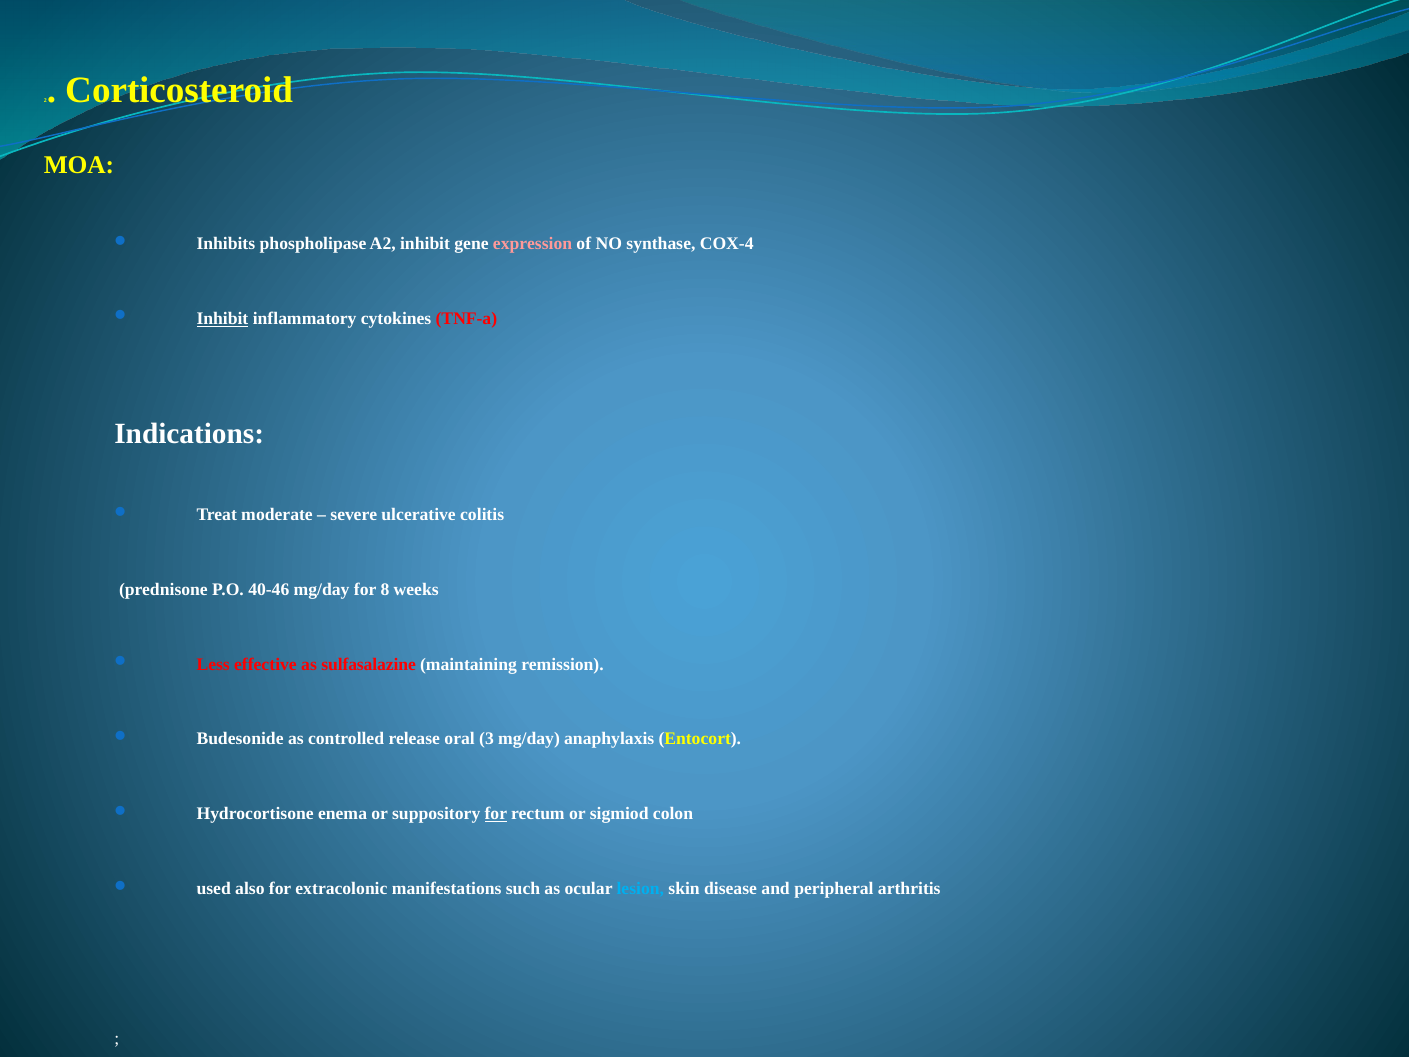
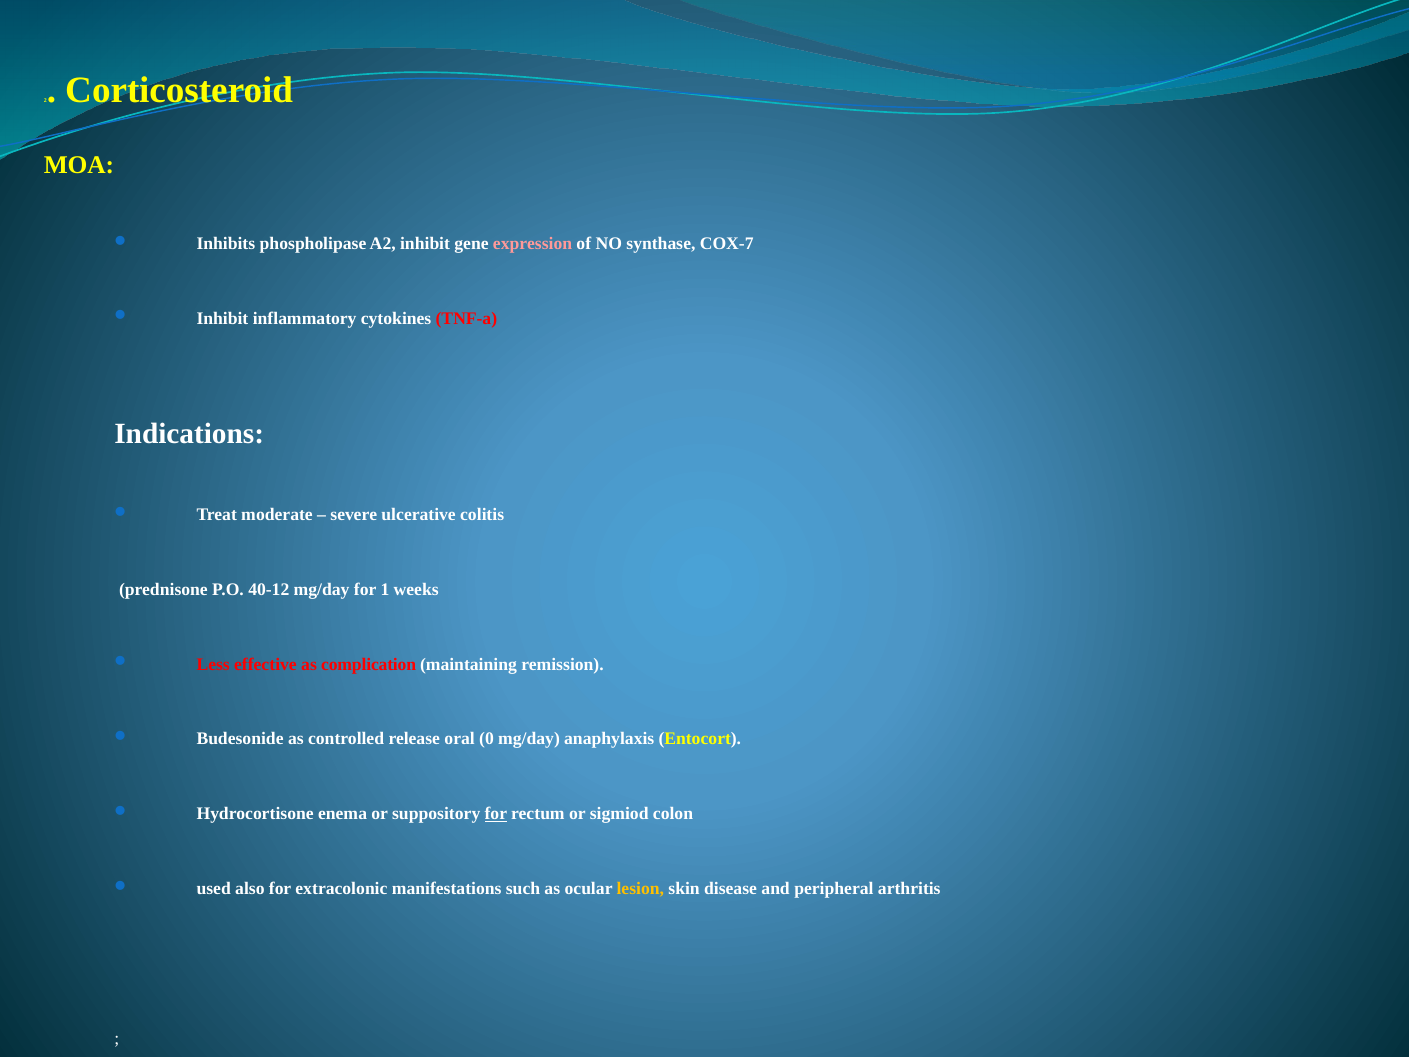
COX-4: COX-4 -> COX-7 (727, 244)
Inhibit underline: present -> none (222, 319)
40-46: 40-46 -> 40-12 (269, 589)
8: 8 -> 1 (385, 589)
sulfasalazine: sulfasalazine -> complication (369, 664)
3: 3 -> 0 (487, 739)
lesion colour: light blue -> yellow (640, 889)
